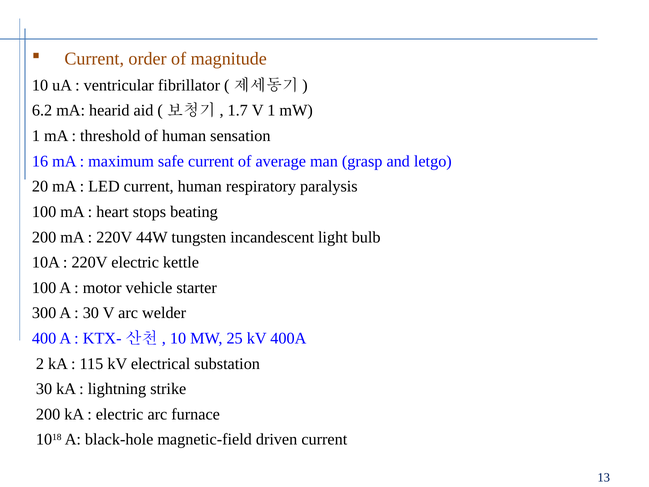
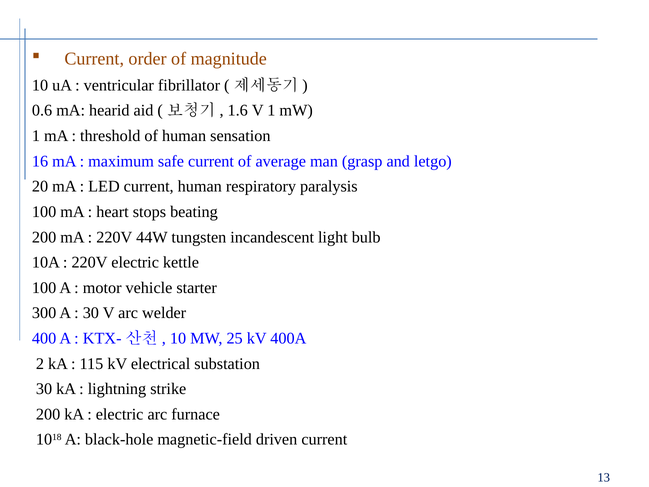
6.2: 6.2 -> 0.6 (42, 111)
1.7: 1.7 -> 1.6 (238, 111)
